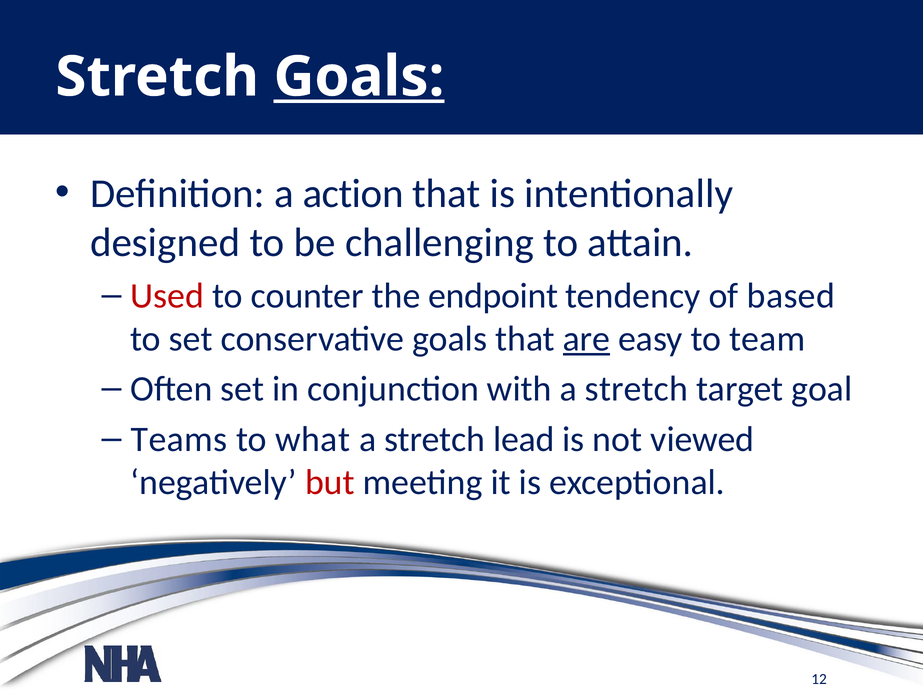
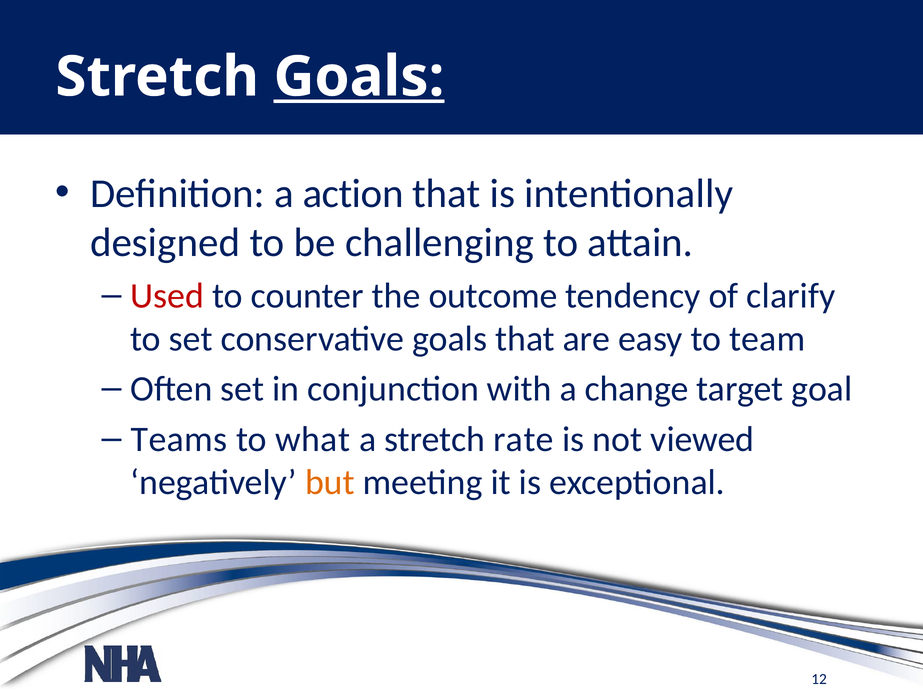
endpoint: endpoint -> outcome (493, 296)
based: based -> clarify (791, 296)
are underline: present -> none (587, 339)
with a stretch: stretch -> change (637, 389)
lead: lead -> rate (523, 440)
but colour: red -> orange (330, 483)
